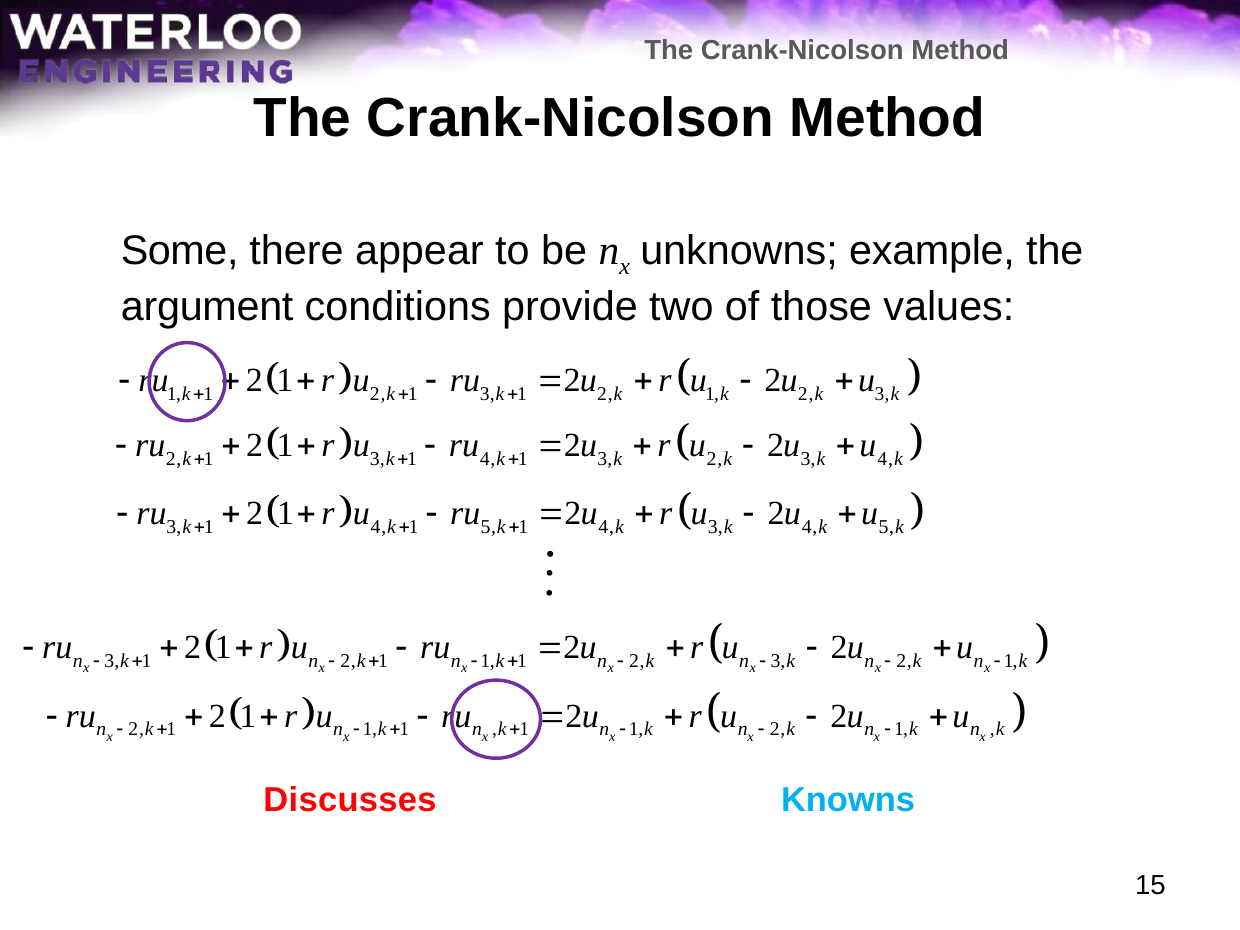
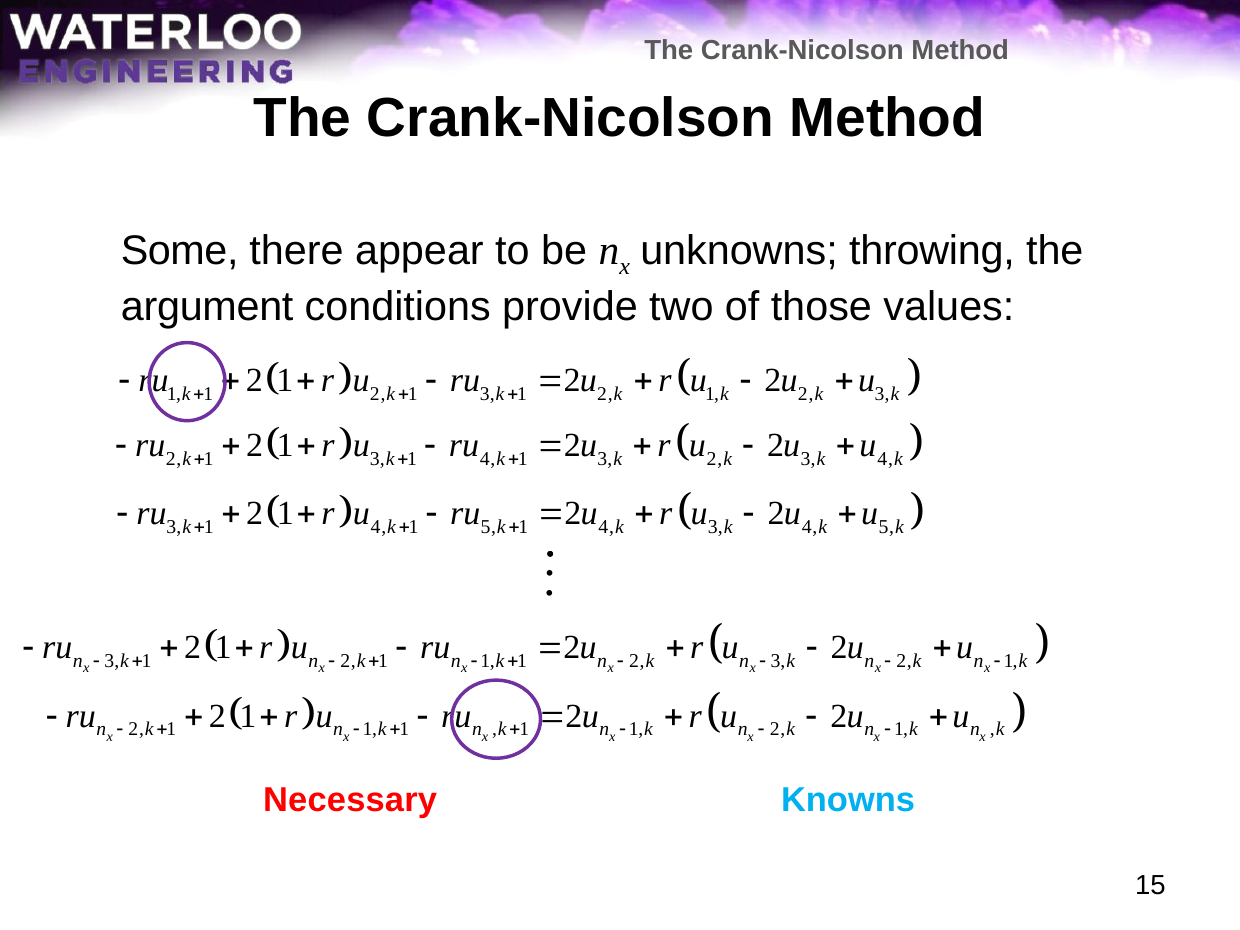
example: example -> throwing (932, 251)
Discusses: Discusses -> Necessary (350, 800)
